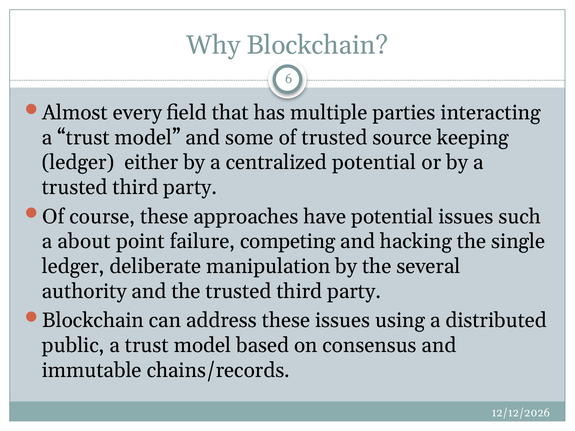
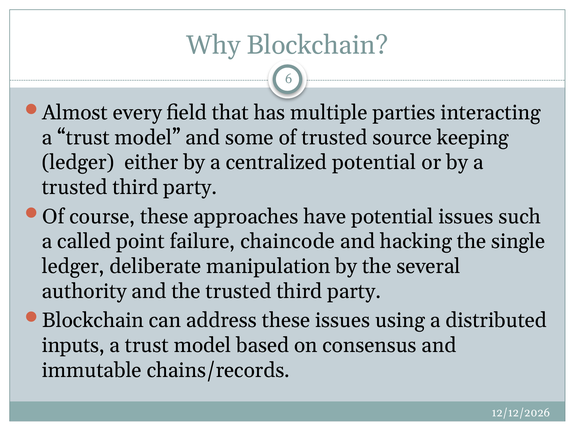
about: about -> called (84, 242)
competing: competing -> chaincode (288, 242)
public: public -> inputs (73, 346)
